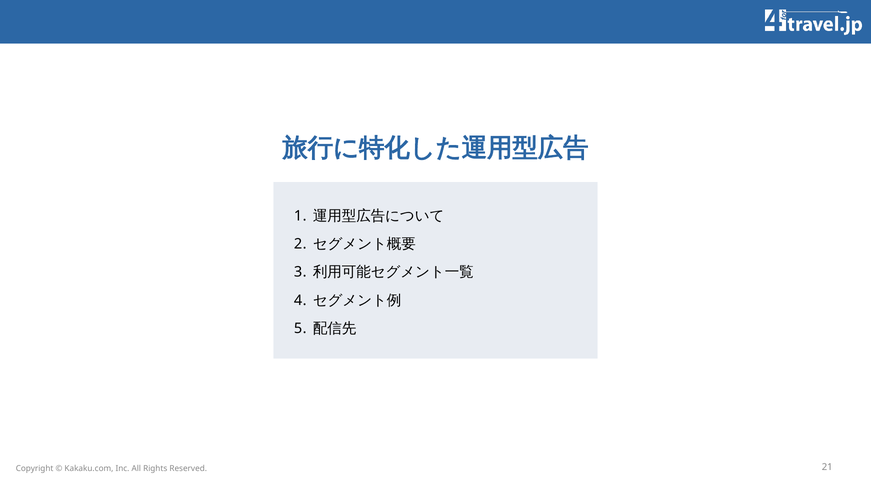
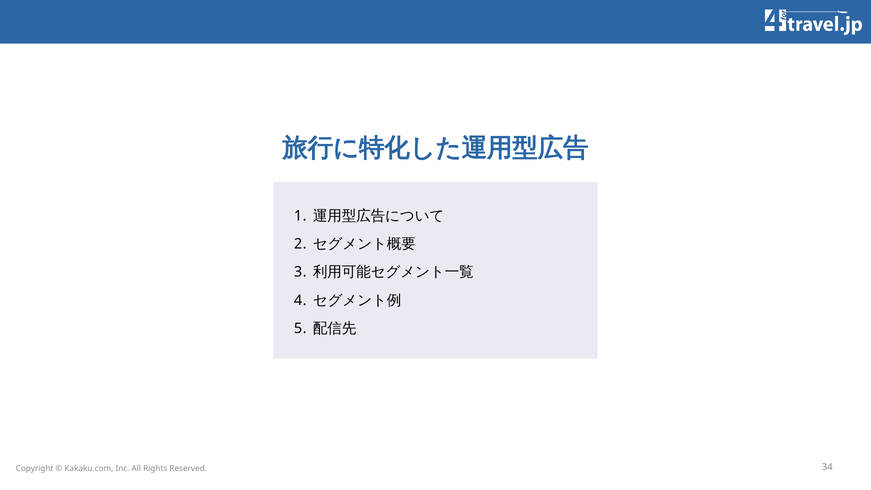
21: 21 -> 34 (827, 467)
